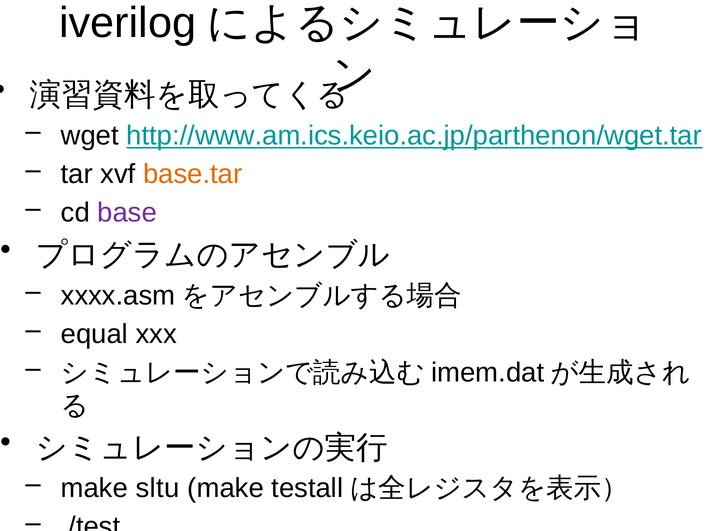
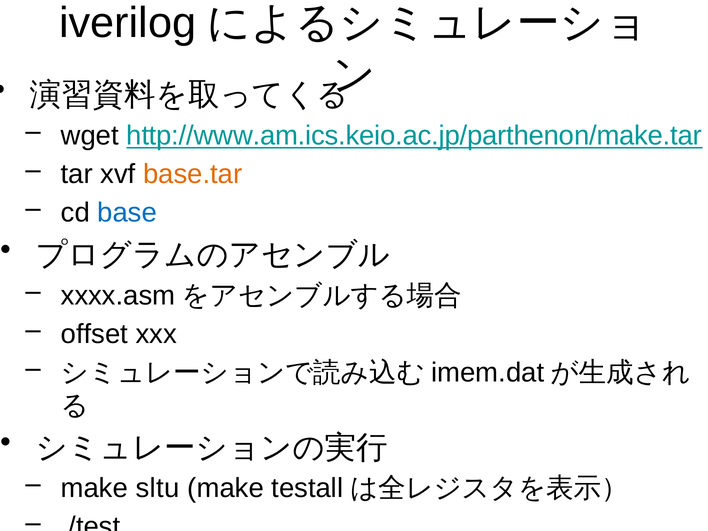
http://www.am.ics.keio.ac.jp/parthenon/wget.tar: http://www.am.ics.keio.ac.jp/parthenon/wget.tar -> http://www.am.ics.keio.ac.jp/parthenon/make.tar (414, 136)
base colour: purple -> blue (127, 213)
equal: equal -> offset (94, 334)
